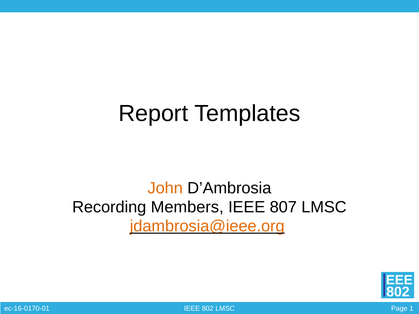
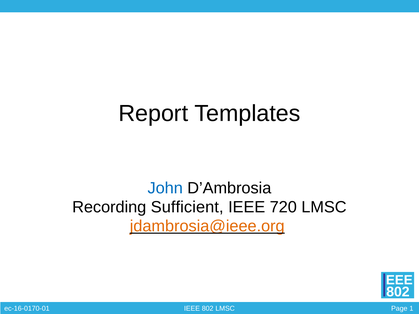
John colour: orange -> blue (165, 188)
Members: Members -> Sufficient (187, 207)
807: 807 -> 720 (283, 207)
